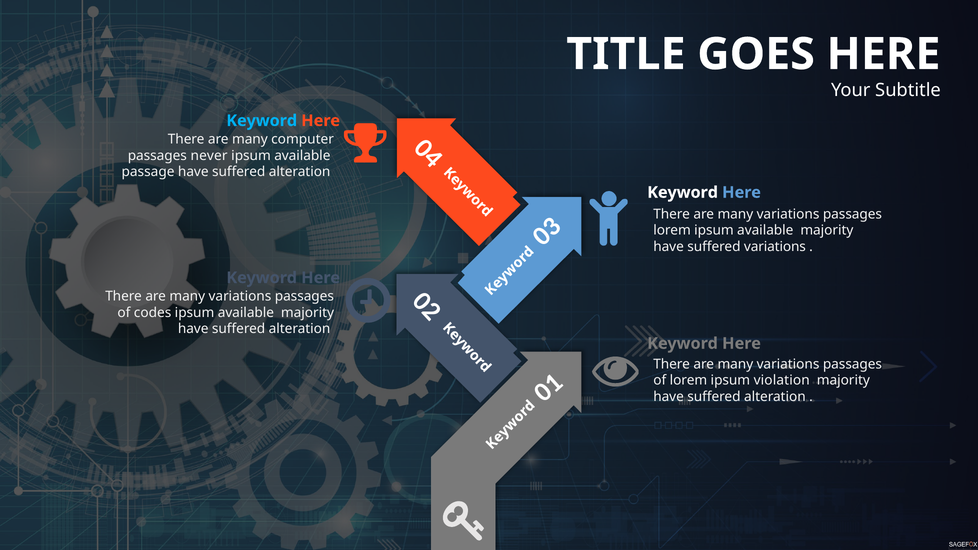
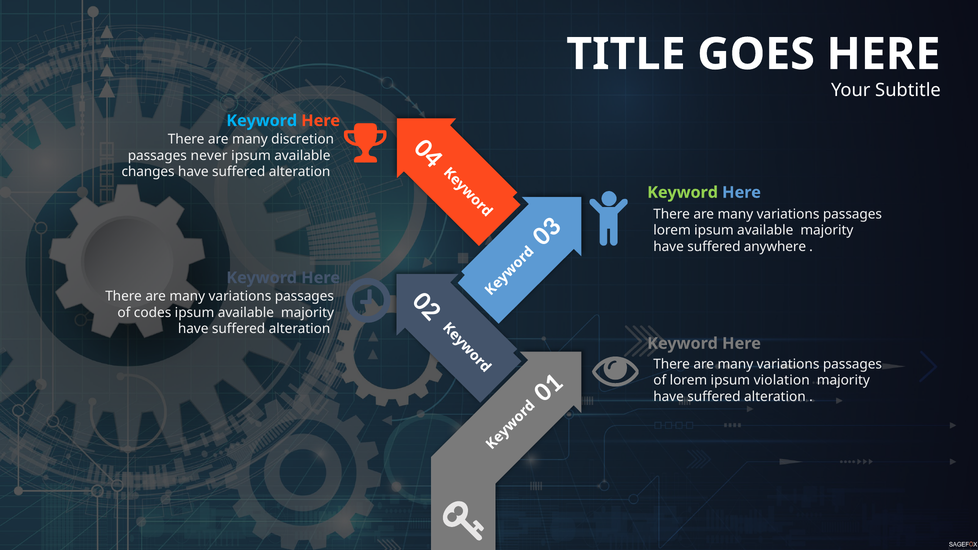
computer: computer -> discretion (303, 139)
passage: passage -> changes (148, 172)
Keyword colour: white -> light green (683, 192)
suffered variations: variations -> anywhere (775, 247)
